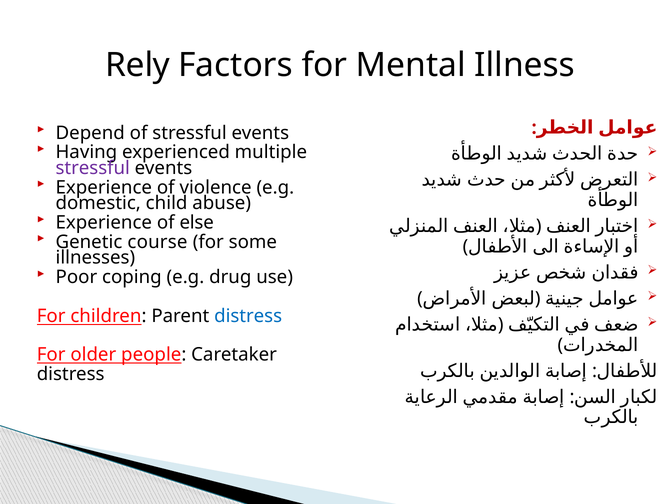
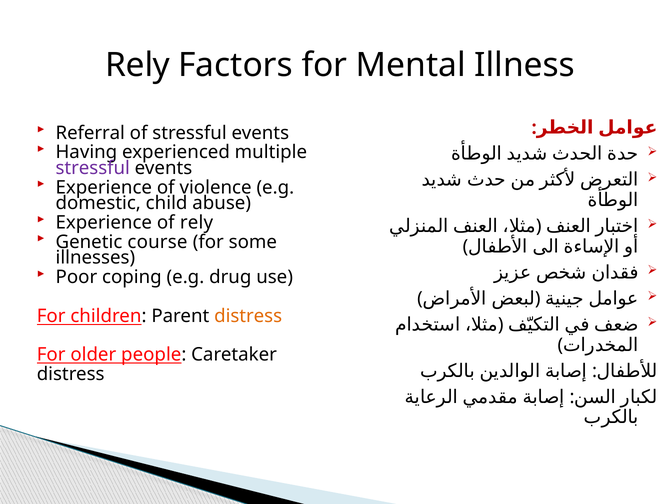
Depend: Depend -> Referral (90, 133)
of else: else -> rely (196, 223)
distress colour: blue -> orange (248, 316)
